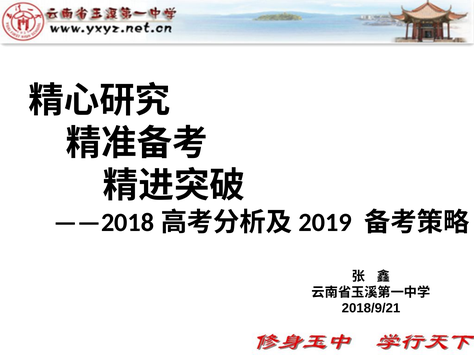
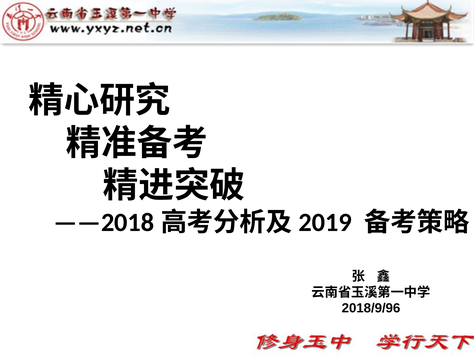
2018/9/21: 2018/9/21 -> 2018/9/96 (371, 309)
